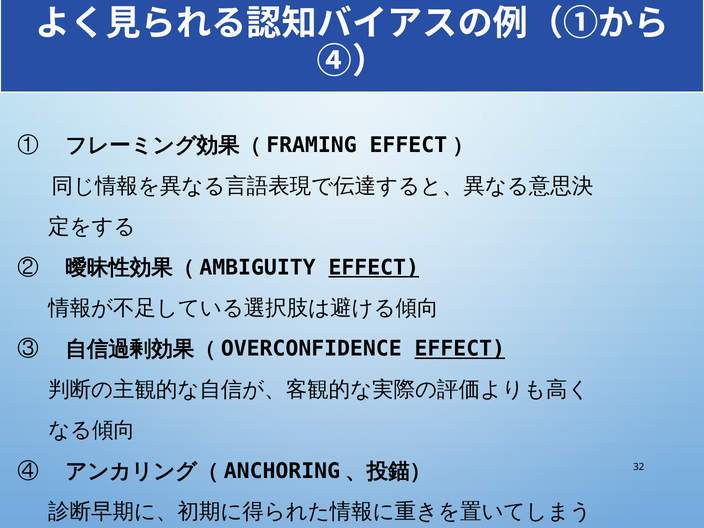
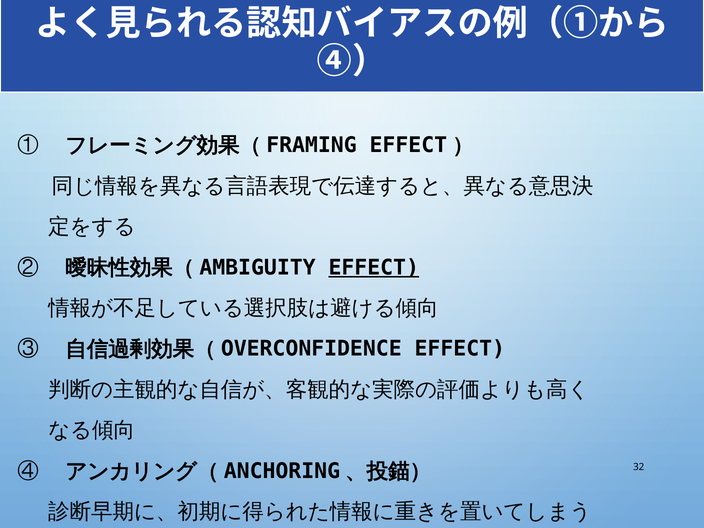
EFFECT underline: present -> none (460, 349)
